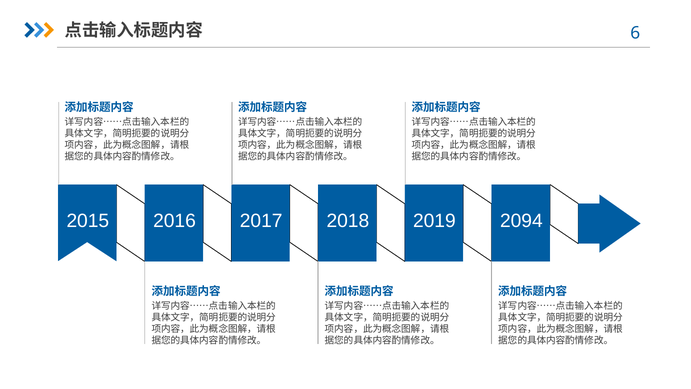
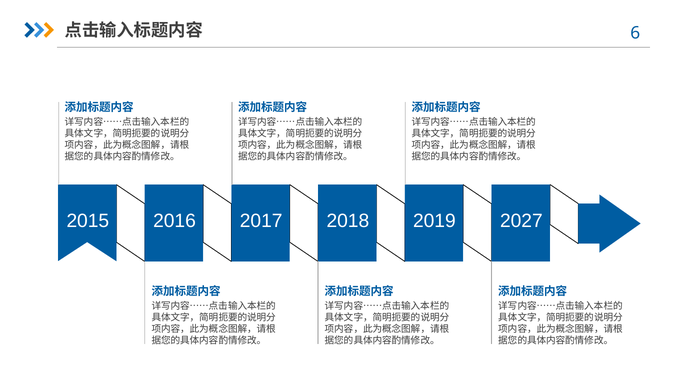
2094: 2094 -> 2027 (521, 221)
